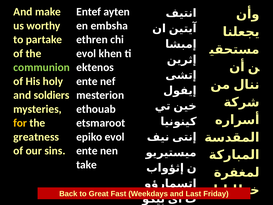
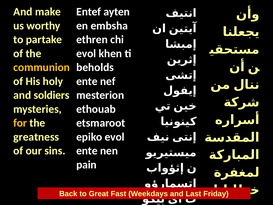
communion colour: light green -> yellow (42, 67)
ektenos: ektenos -> beholds (95, 67)
take: take -> pain (86, 165)
